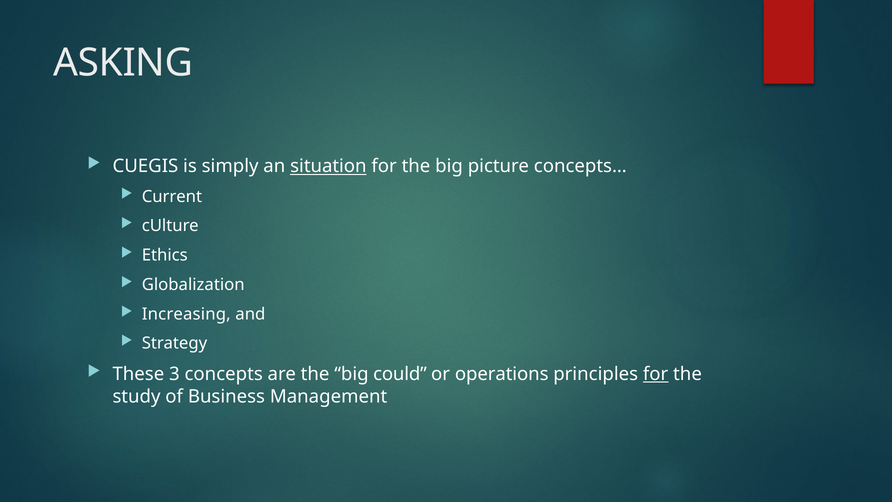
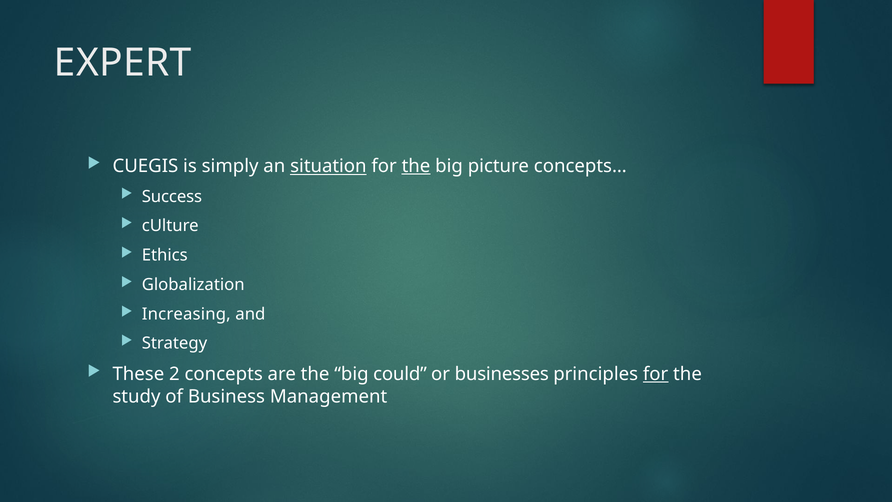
ASKING: ASKING -> EXPERT (123, 63)
the underline: none -> present (416, 166)
Current: Current -> Success (172, 196)
3: 3 -> 2 (174, 374)
operations: operations -> businesses (502, 374)
